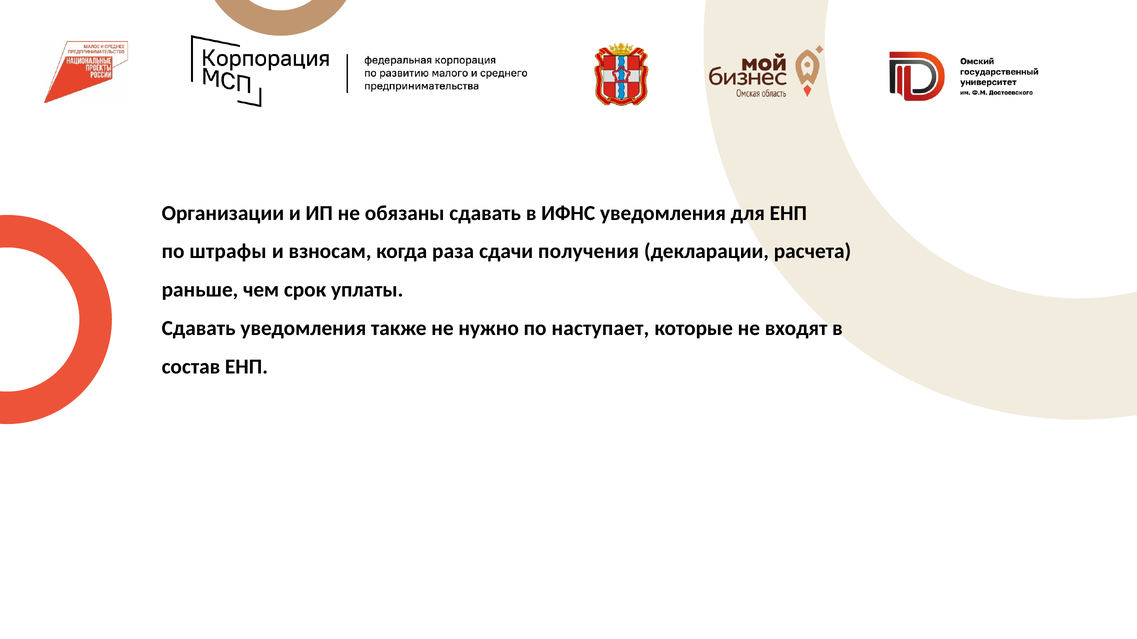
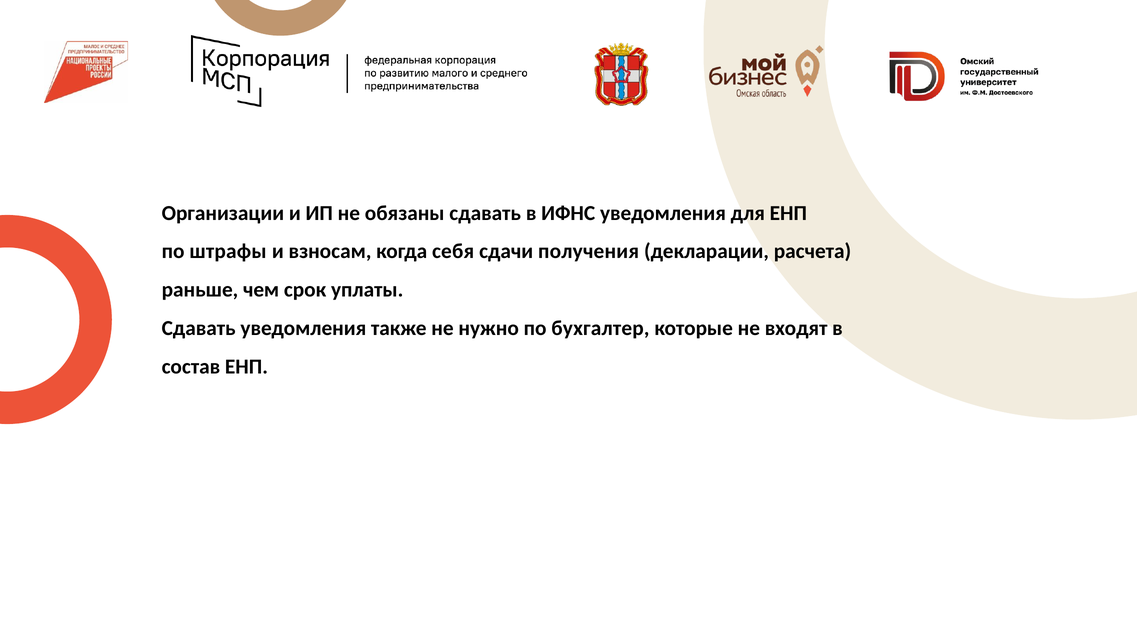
раза: раза -> себя (453, 252)
наступает: наступает -> бухгалтер (600, 328)
